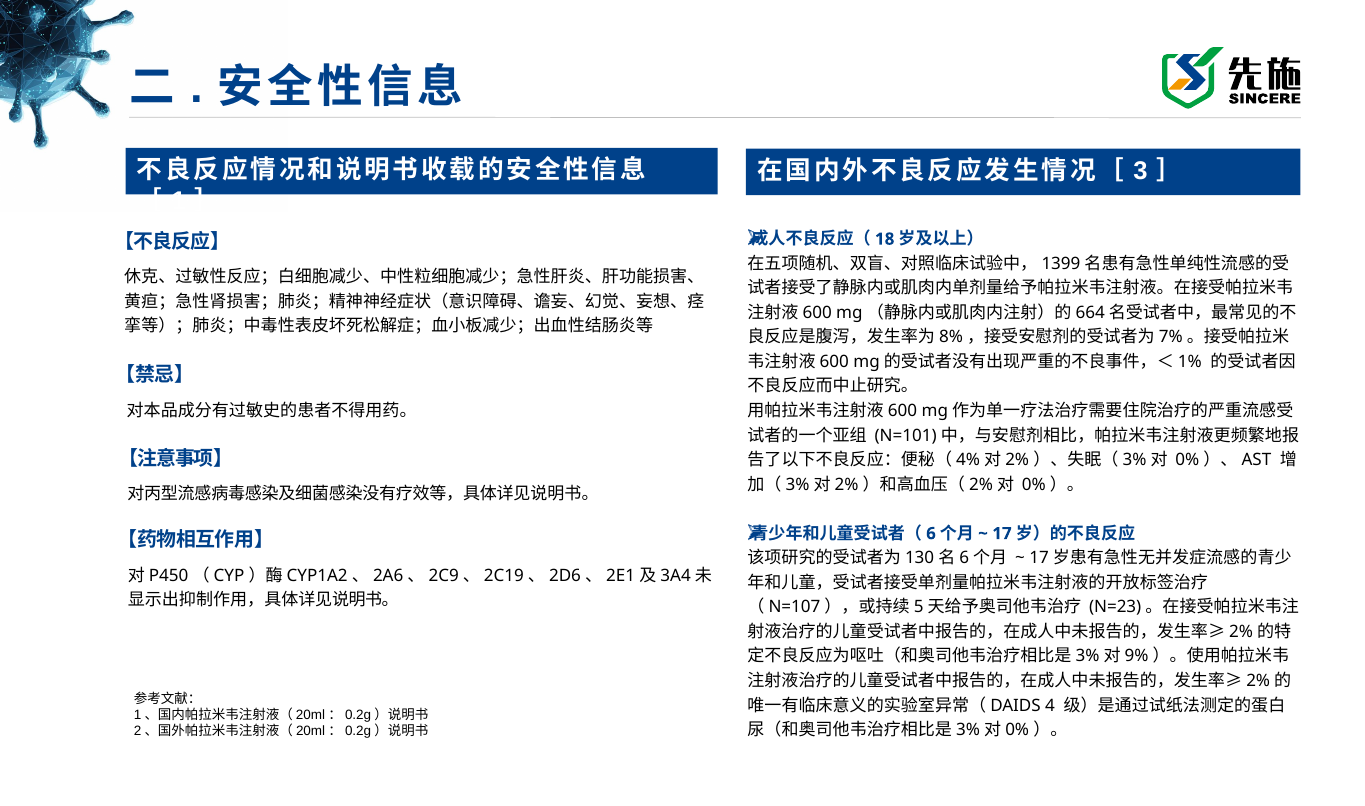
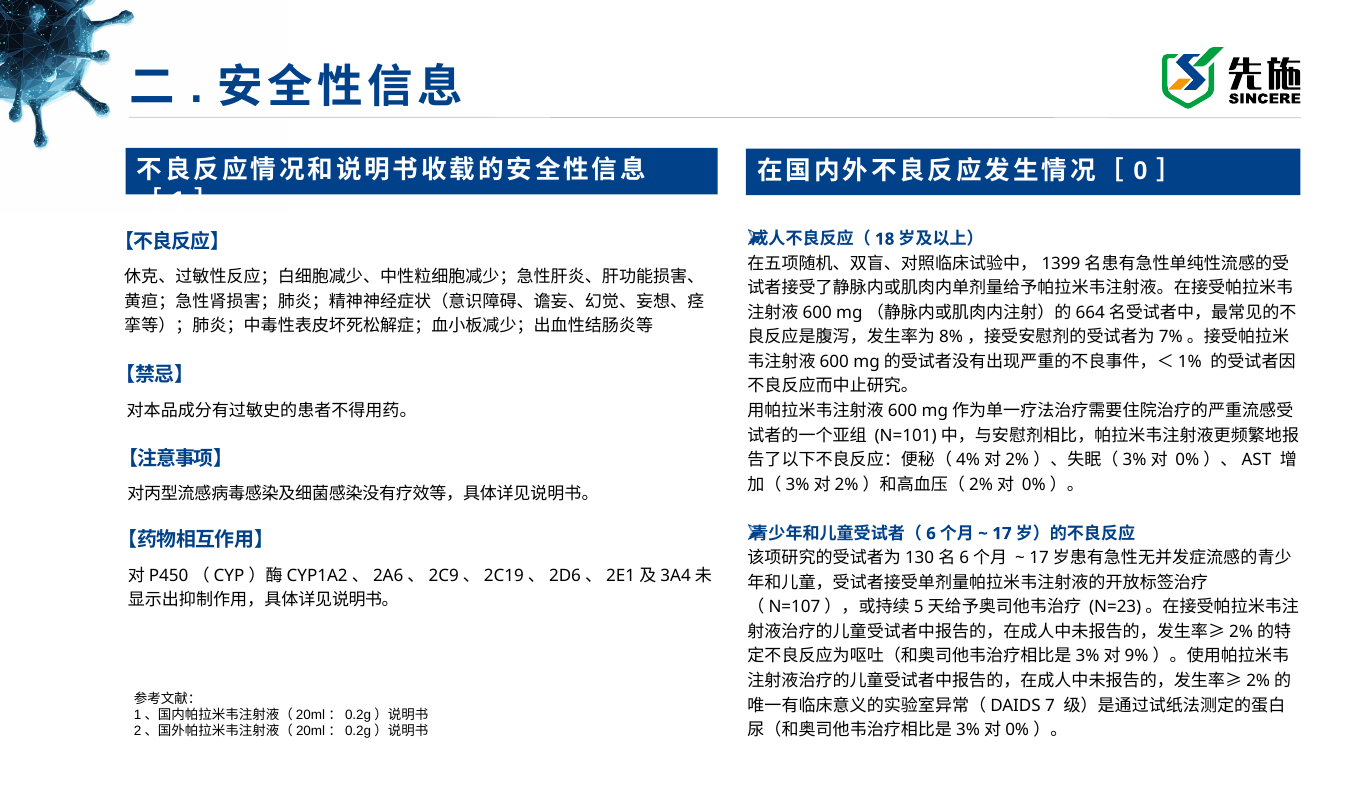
3: 3 -> 0 (1140, 171)
4: 4 -> 7 (1050, 705)
